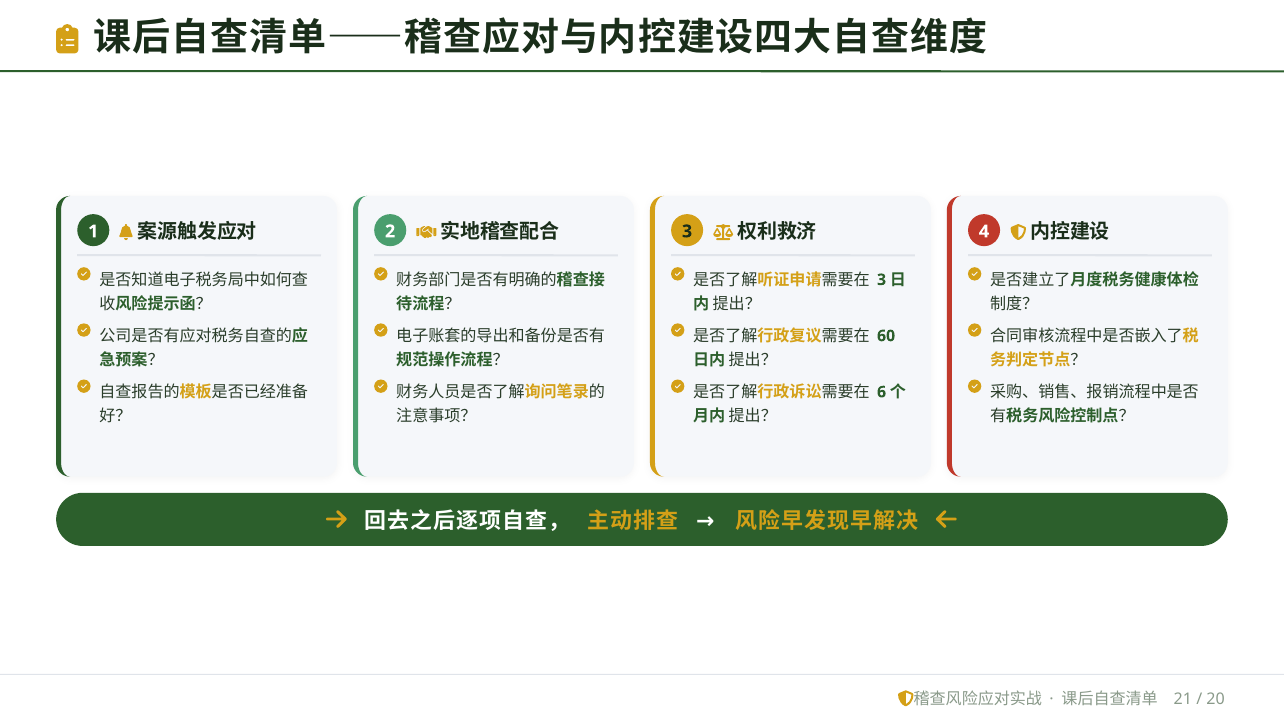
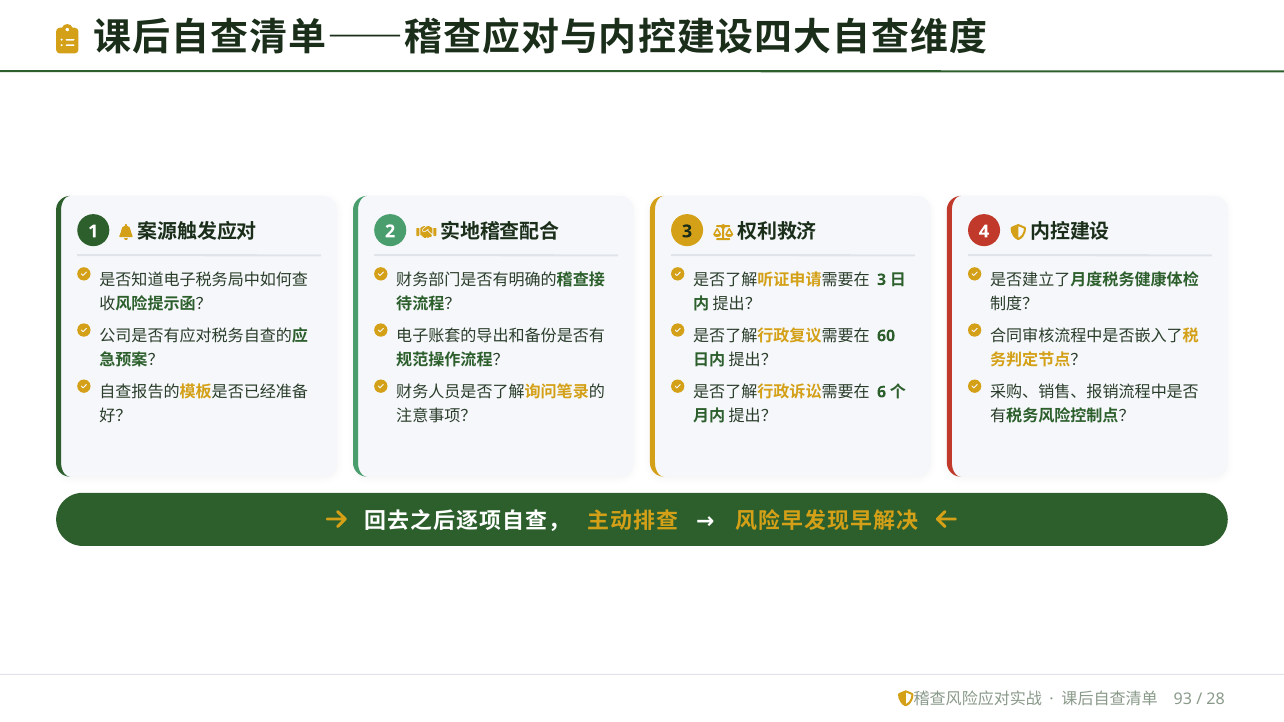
21: 21 -> 93 (1183, 700)
20: 20 -> 28 (1215, 700)
